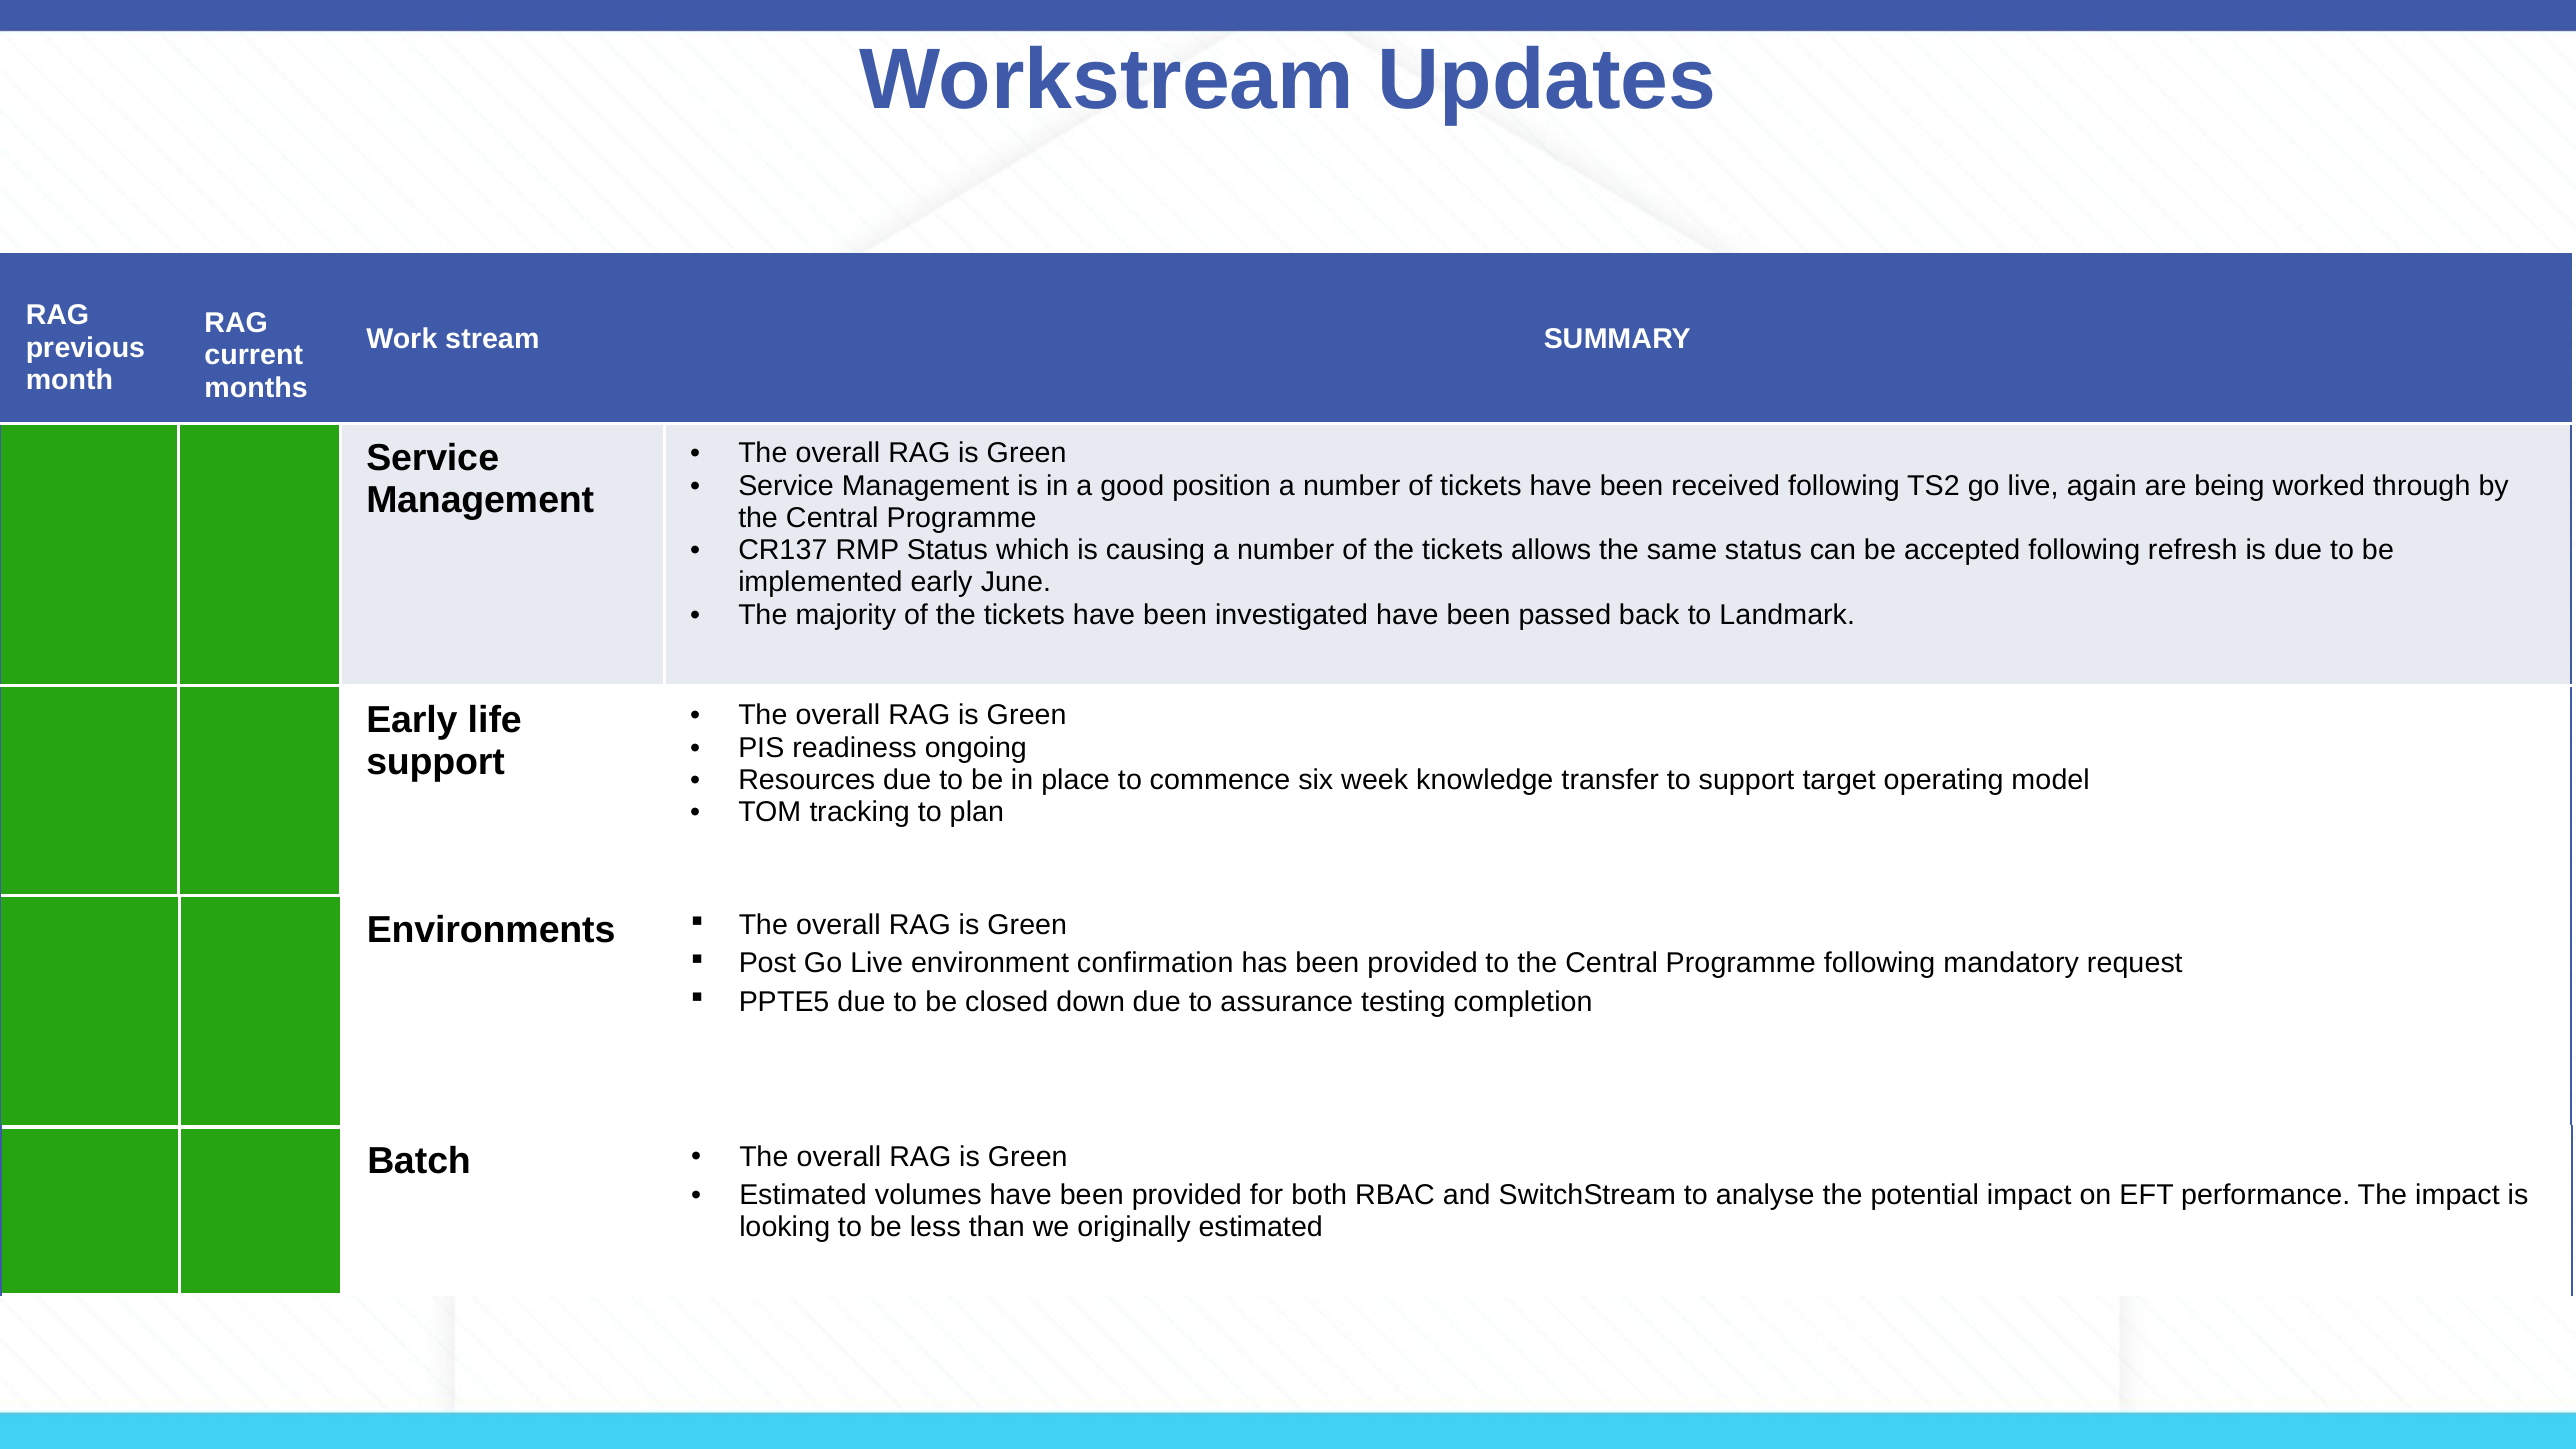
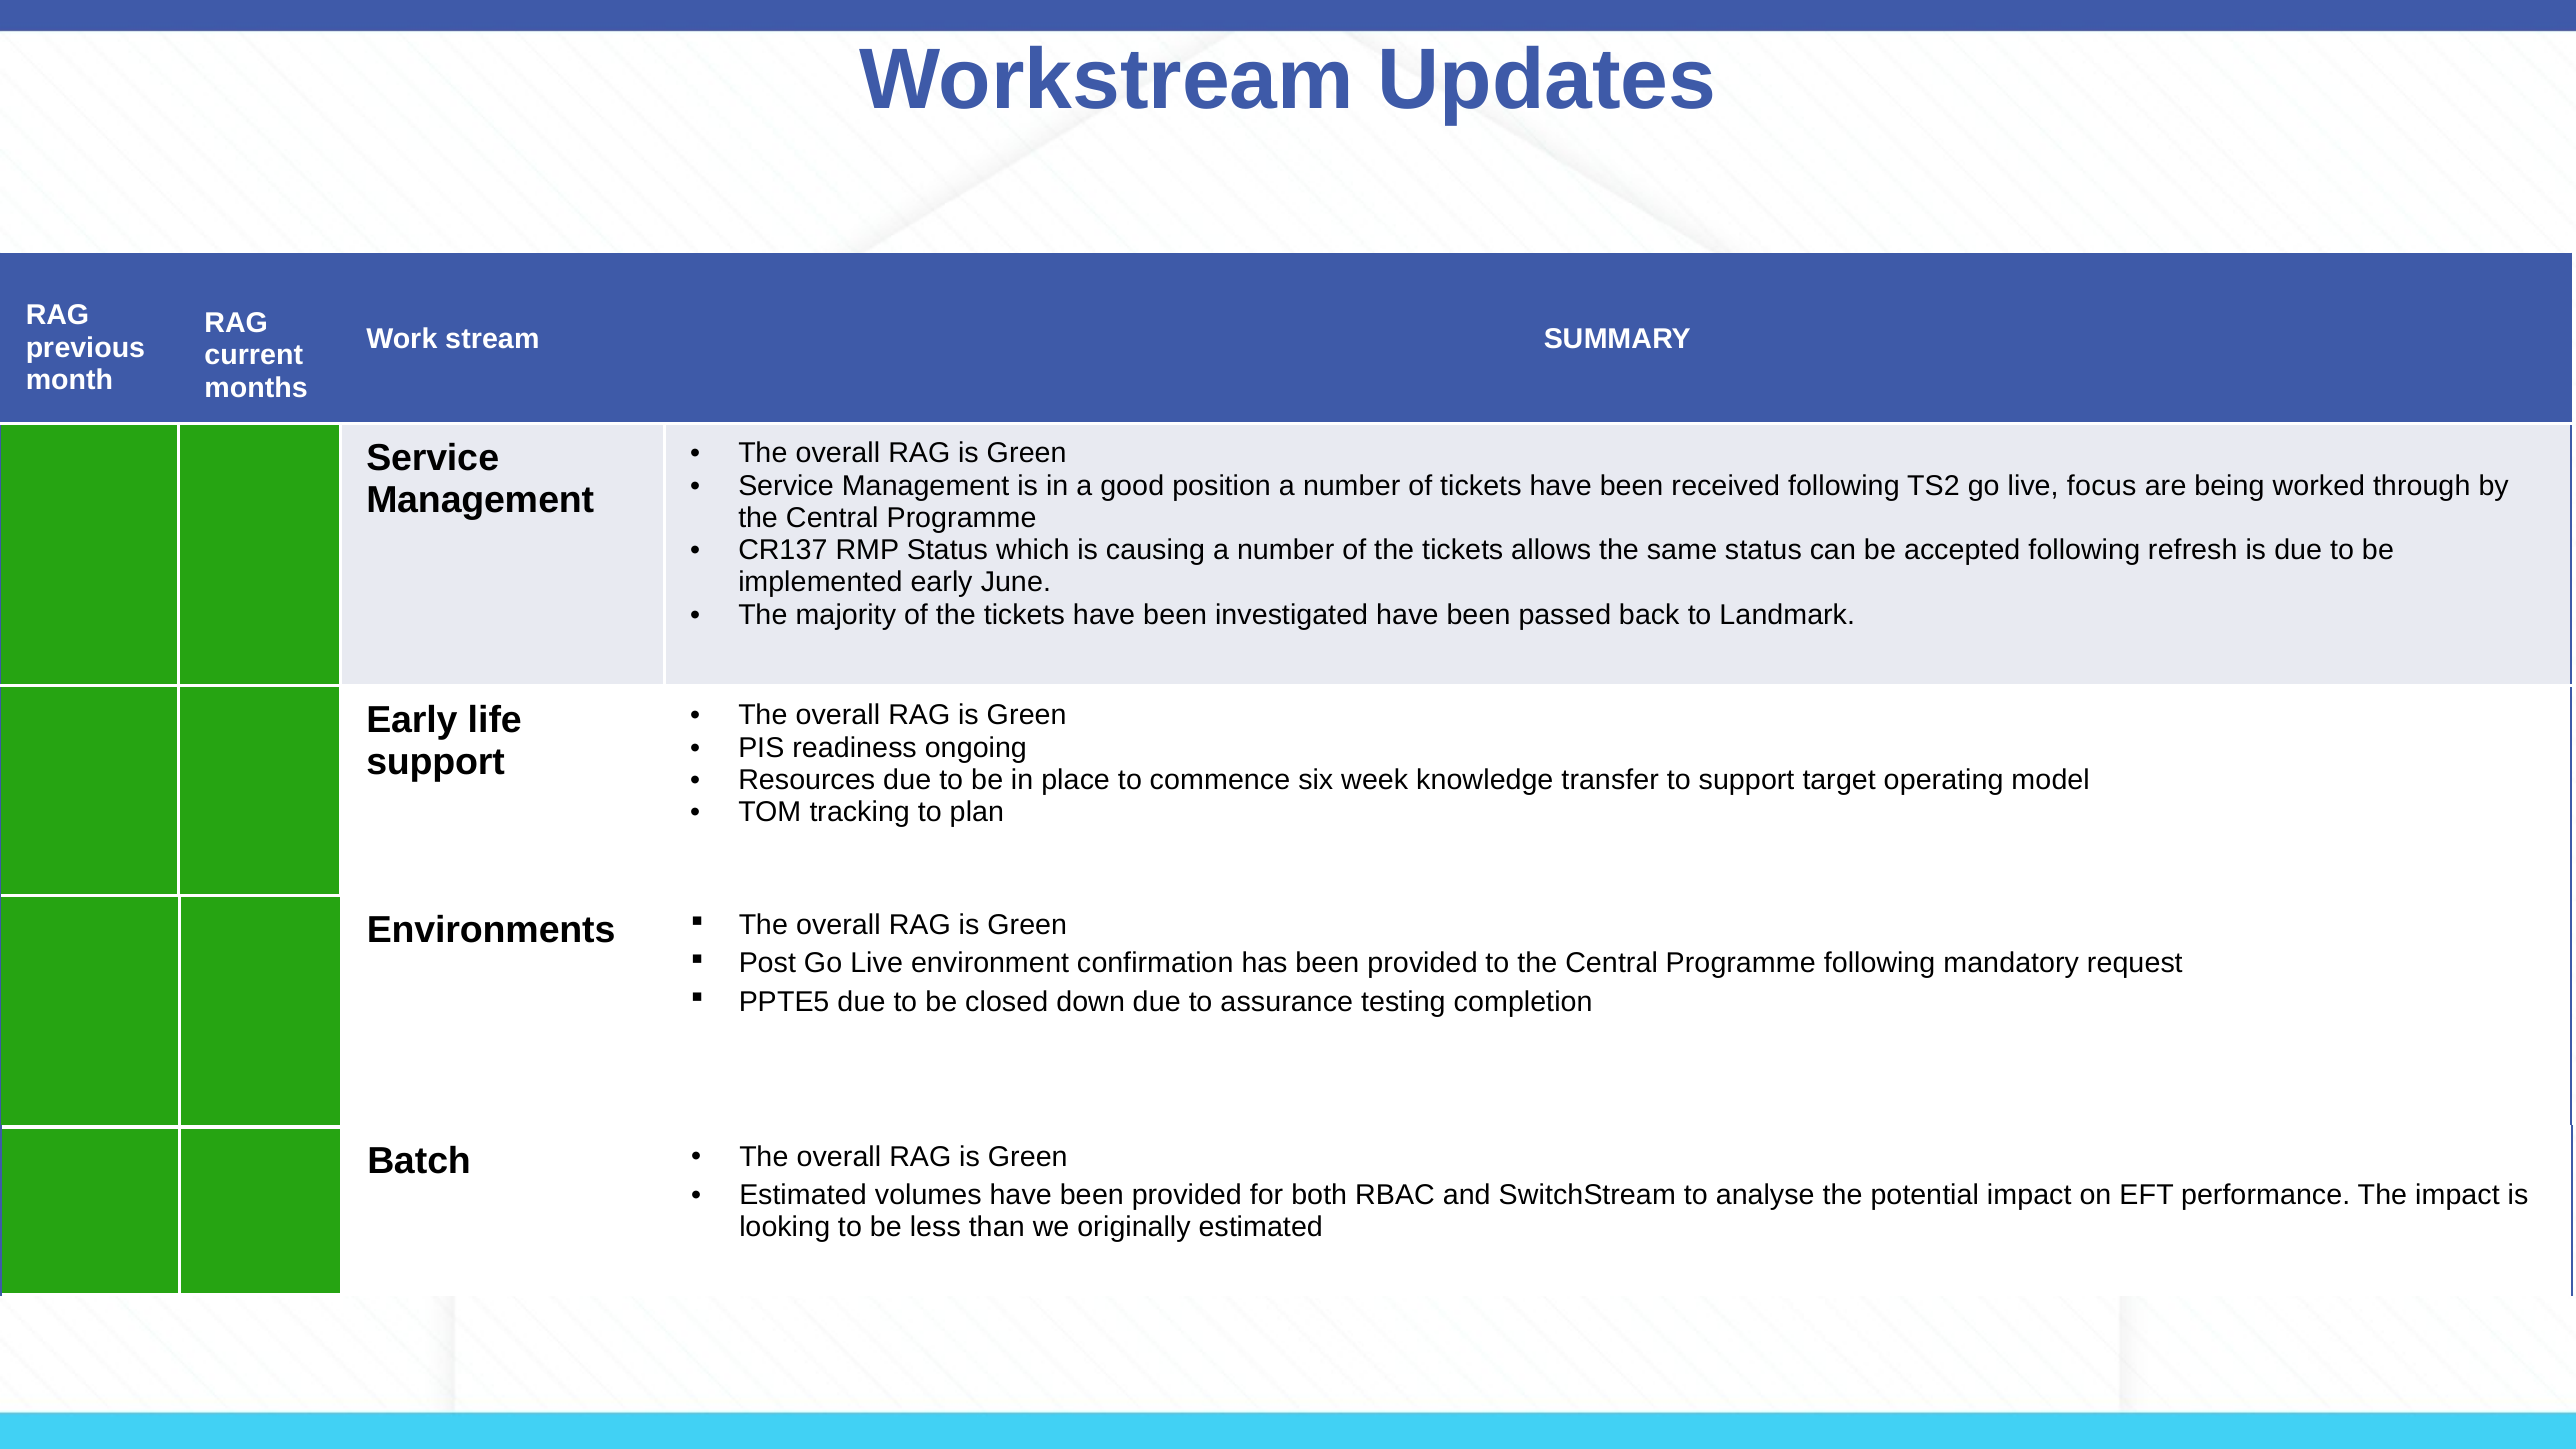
again: again -> focus (2102, 486)
